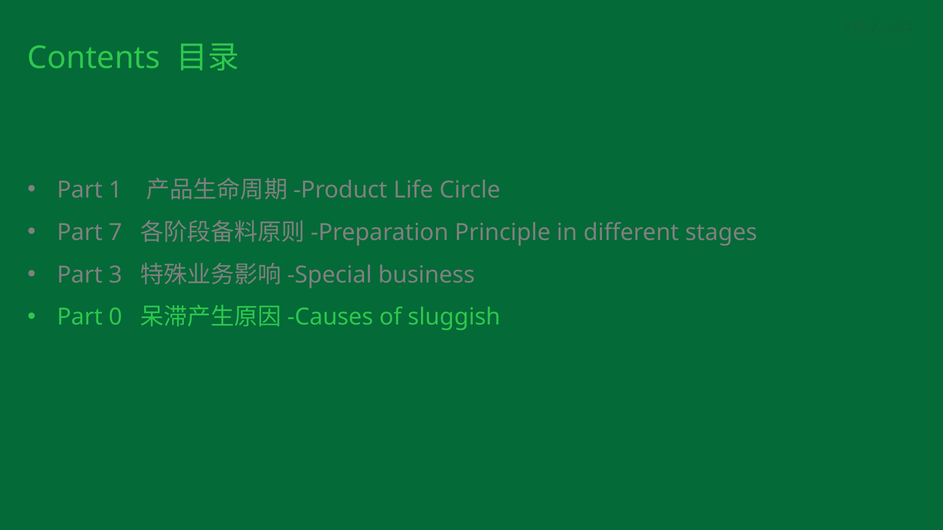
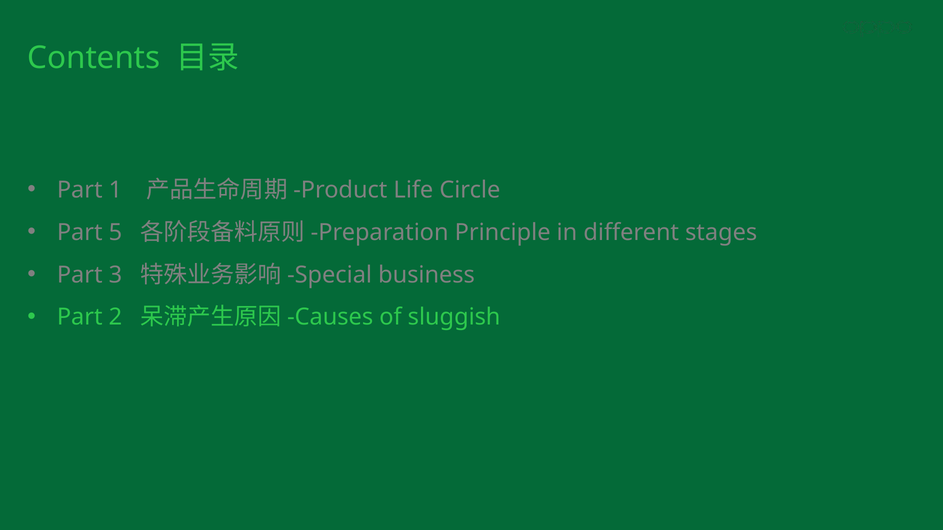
7: 7 -> 5 (115, 233)
0: 0 -> 2 (115, 317)
